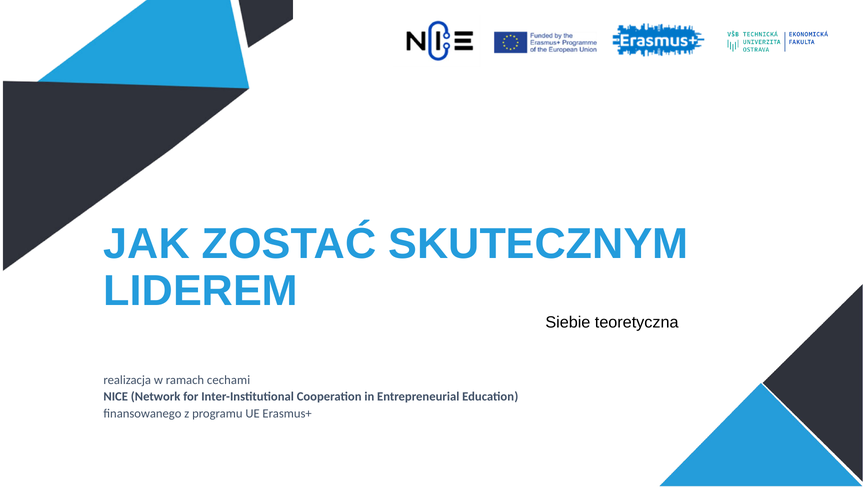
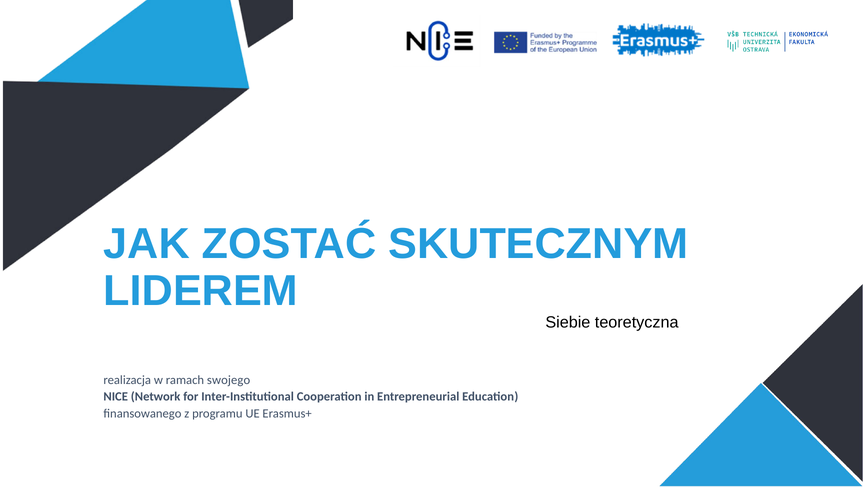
cechami: cechami -> swojego (229, 379)
